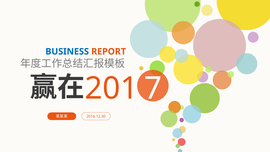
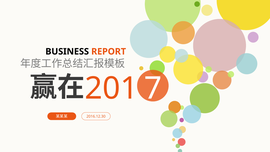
BUSINESS colour: blue -> black (67, 51)
